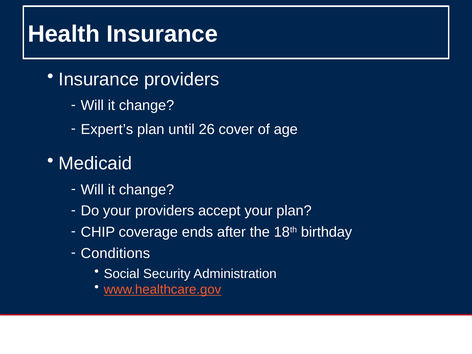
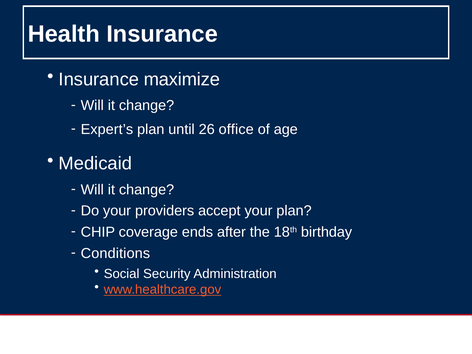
Insurance providers: providers -> maximize (182, 79)
cover: cover -> office (236, 129)
